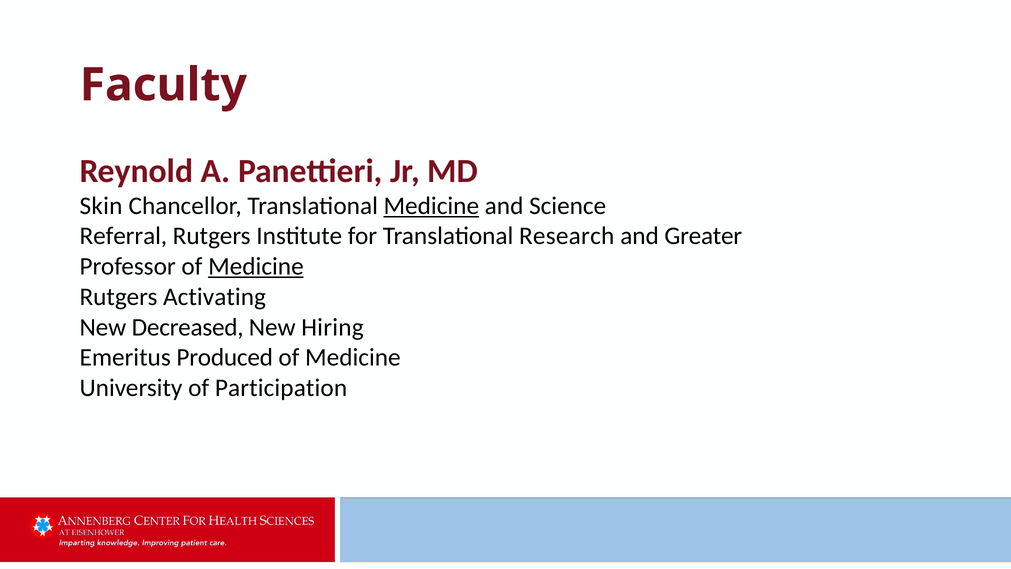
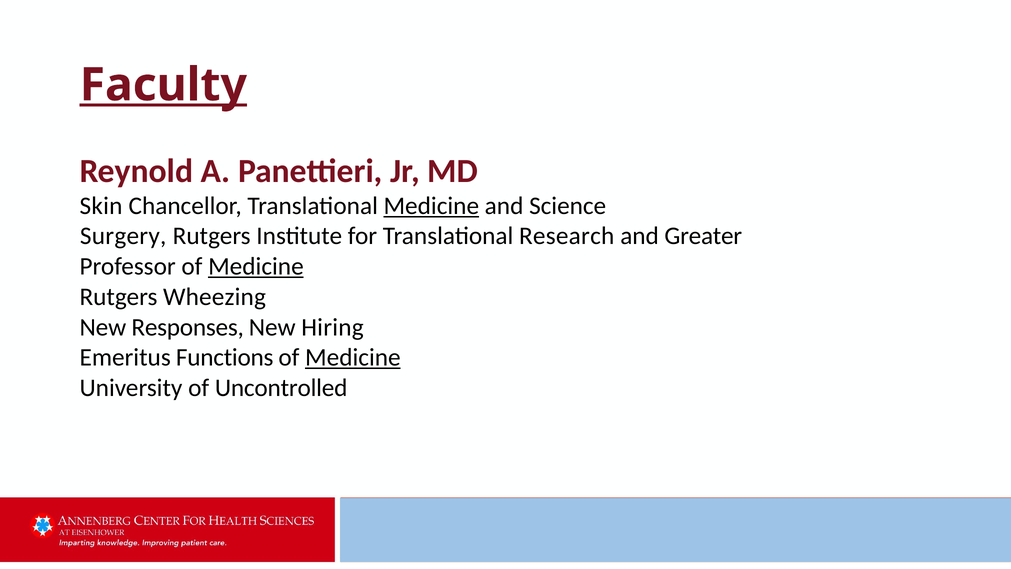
Faculty underline: none -> present (163, 85)
Referral: Referral -> Surgery (123, 236)
Activating: Activating -> Wheezing (214, 297)
Decreased: Decreased -> Responses (188, 327)
Produced: Produced -> Functions (225, 357)
Medicine underline: none -> present (353, 357)
Participation: Participation -> Uncontrolled (281, 388)
